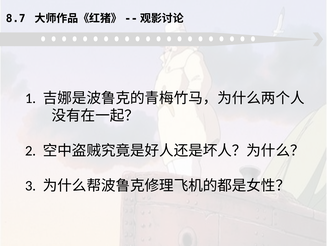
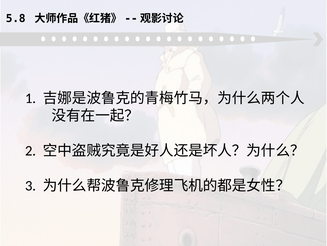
8.7: 8.7 -> 5.8 (16, 18)
